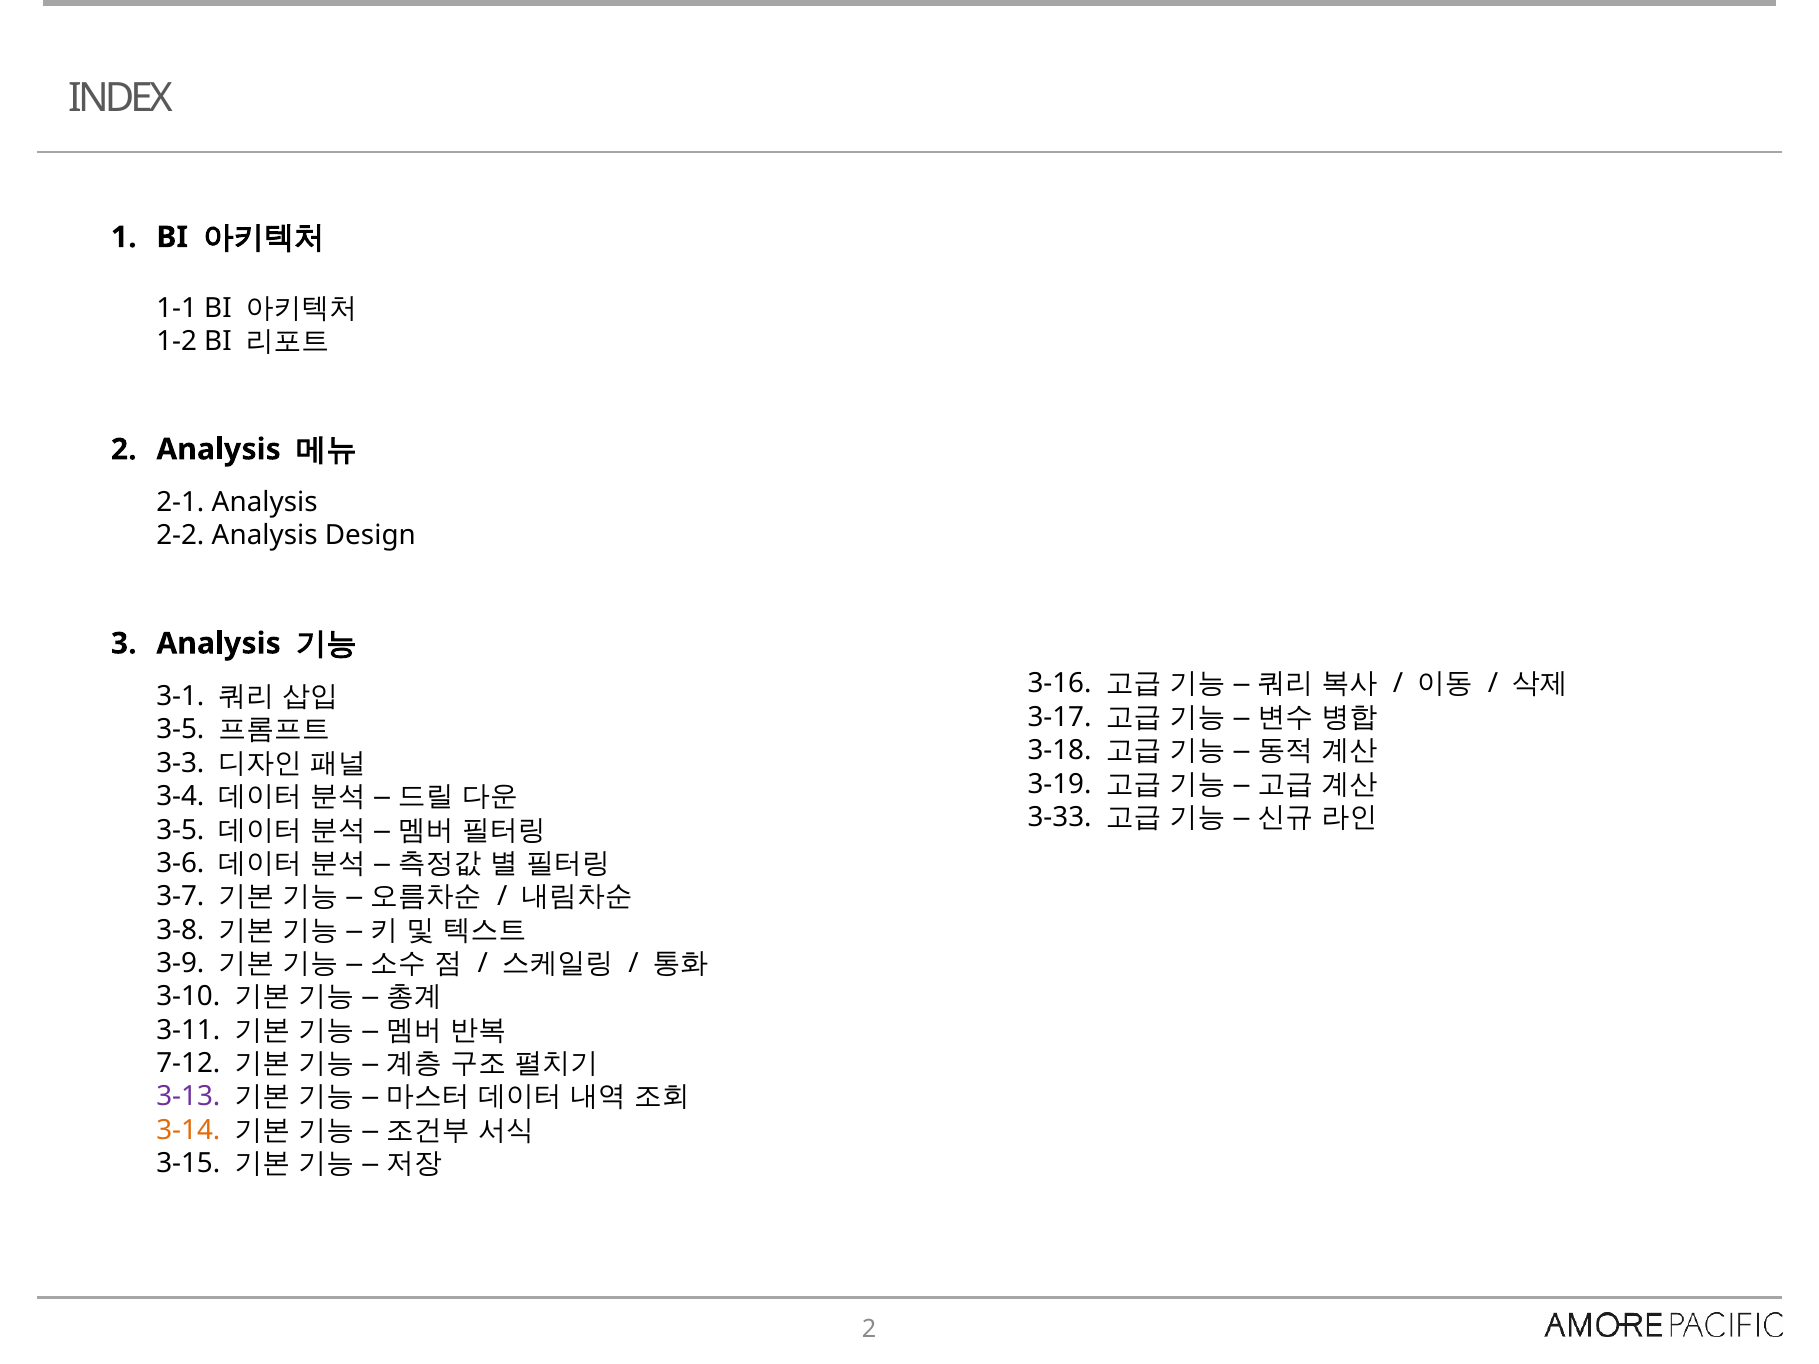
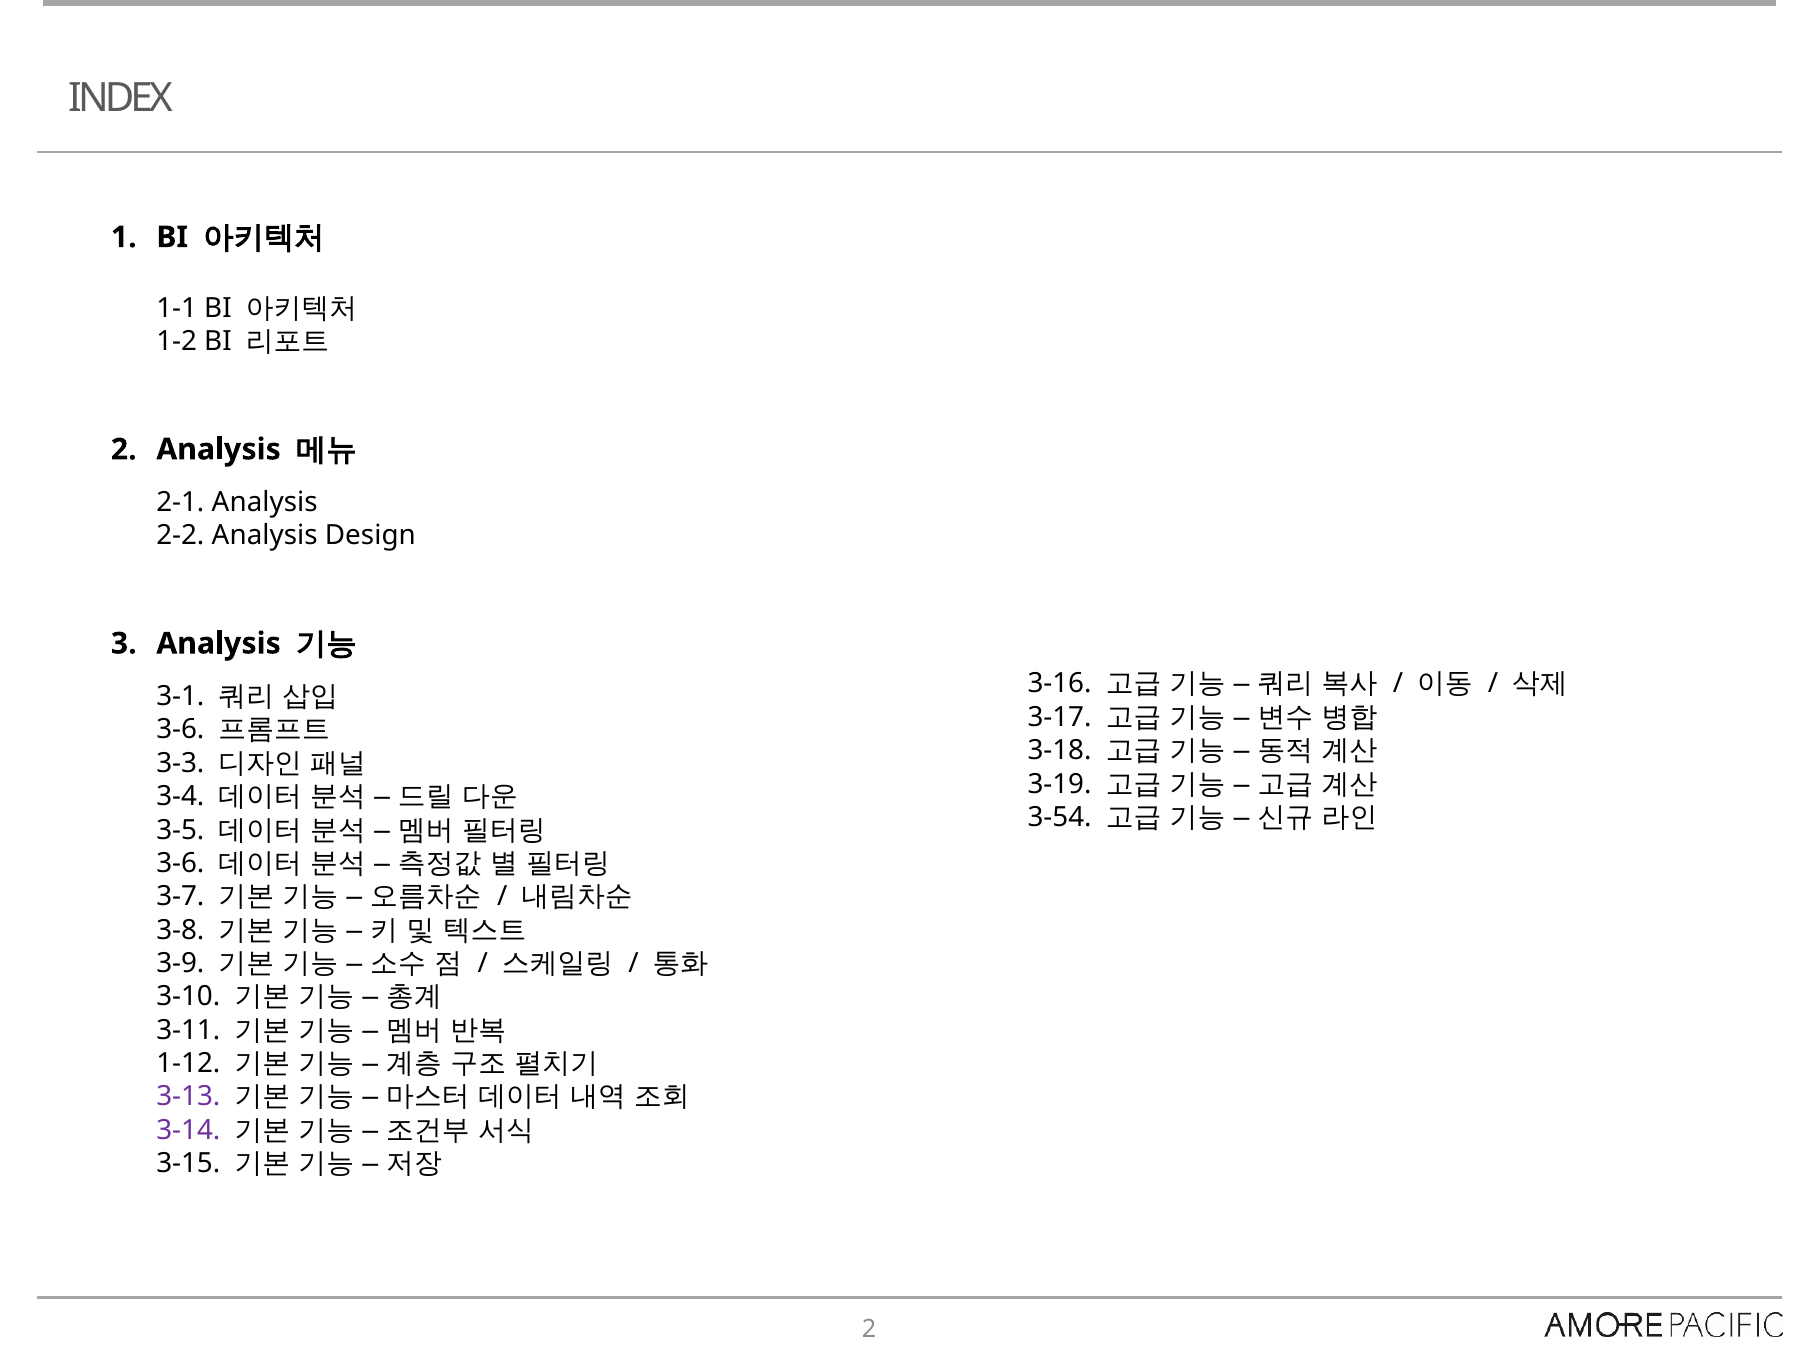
3-5: 3-5 -> 3-6 (180, 730)
3-33: 3-33 -> 3-54 (1060, 817)
7-12: 7-12 -> 1-12 (188, 1064)
3-14 colour: orange -> purple (188, 1130)
